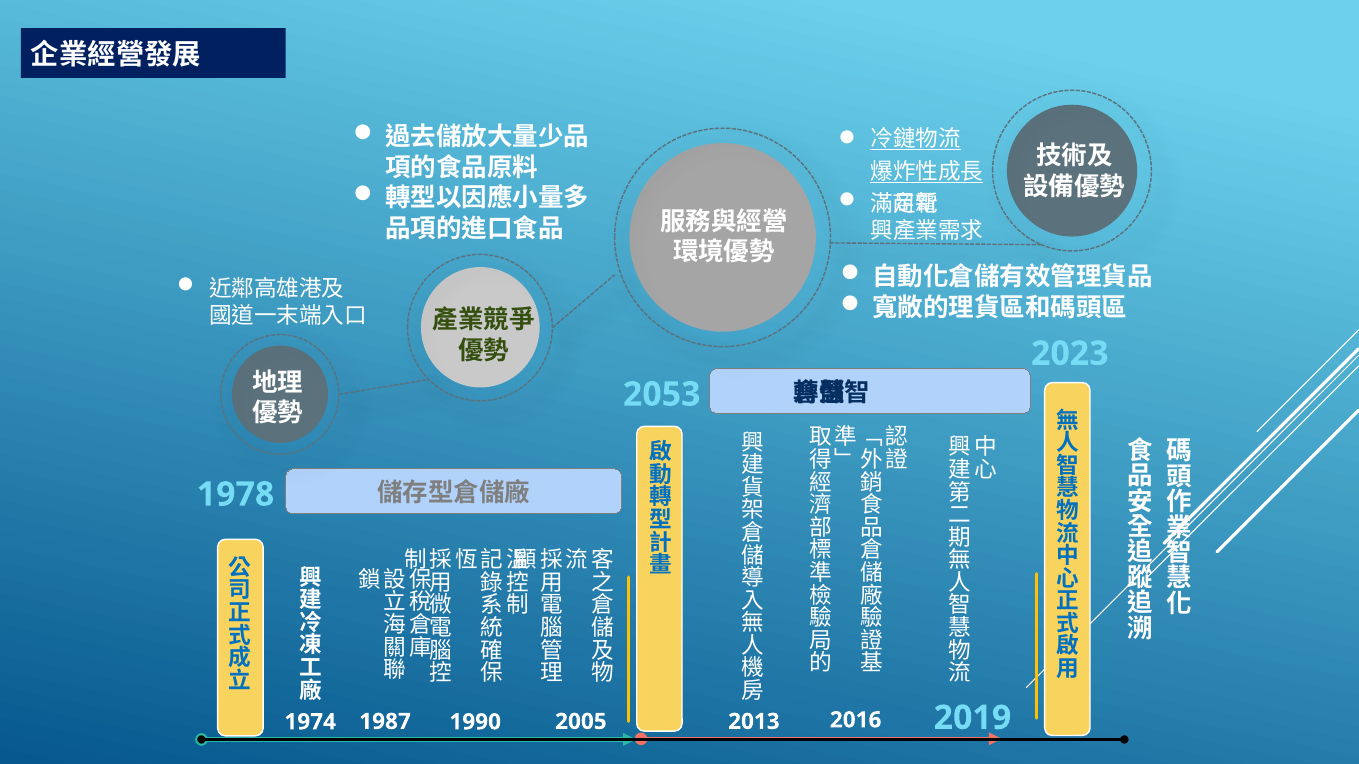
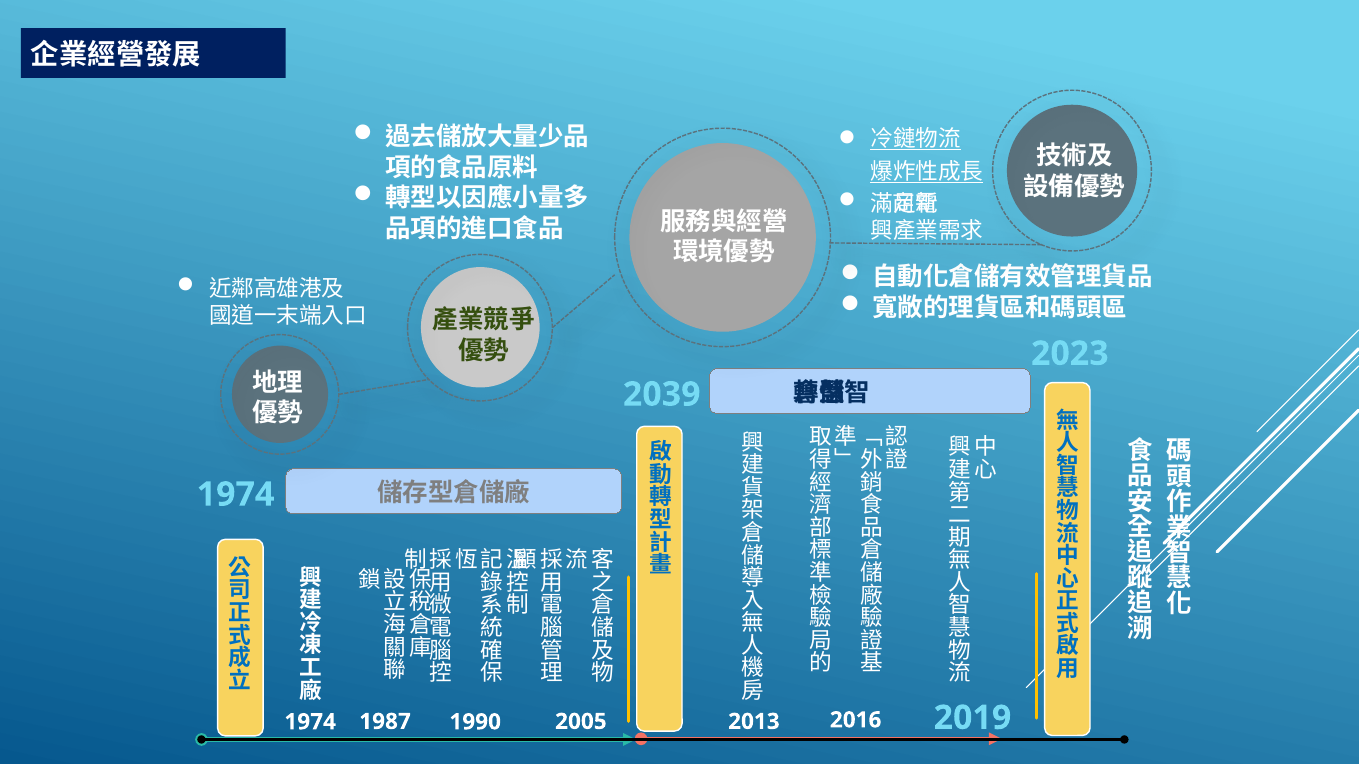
2053: 2053 -> 2039 (662, 395)
1978: 1978 -> 1974 (236, 495)
